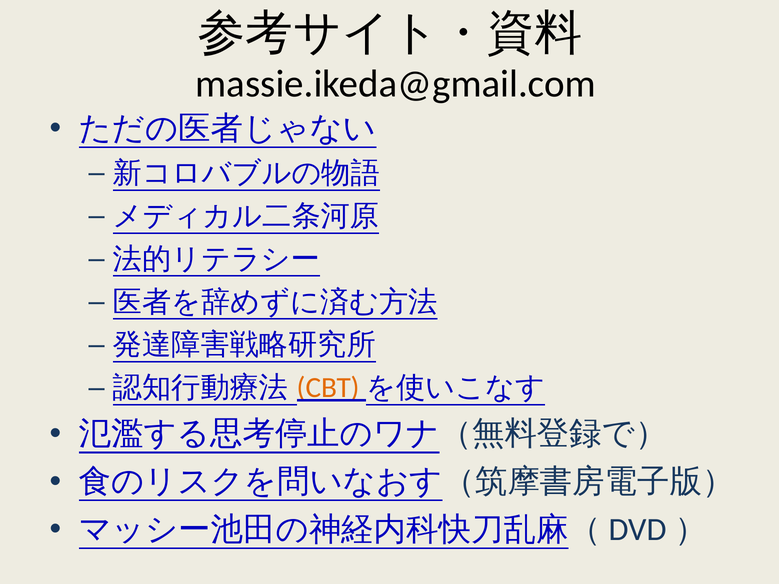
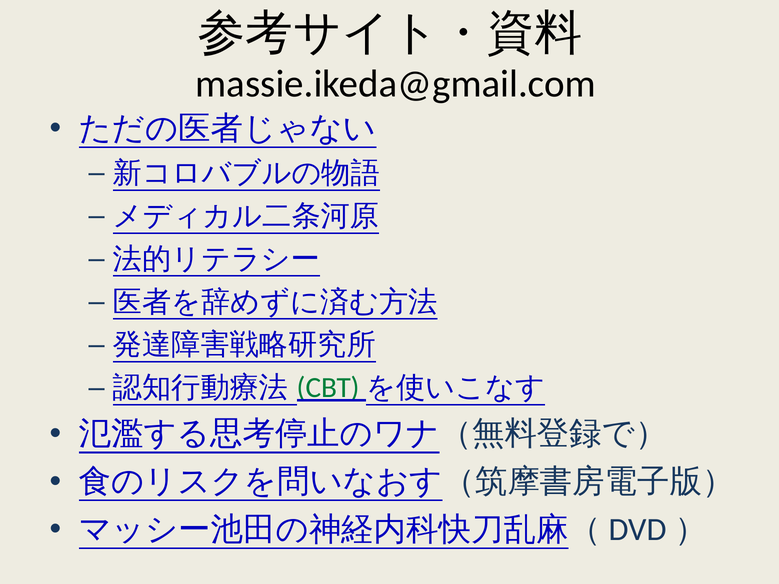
CBT colour: orange -> green (328, 388)
